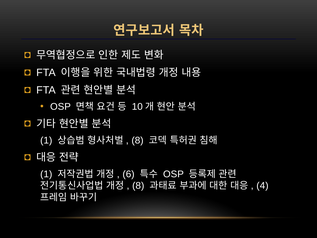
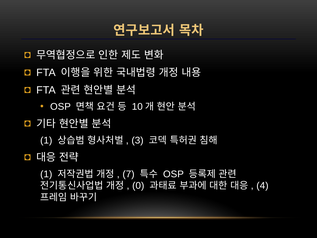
8: 8 -> 3 (138, 140)
6: 6 -> 7 (129, 174)
8: 8 -> 0 (138, 186)
